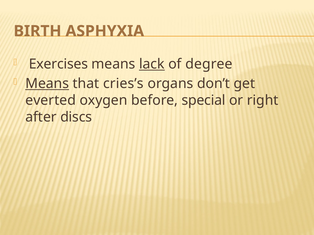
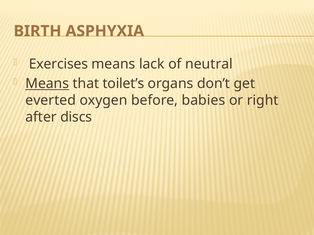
lack underline: present -> none (152, 64)
degree: degree -> neutral (209, 64)
cries’s: cries’s -> toilet’s (123, 84)
special: special -> babies (203, 101)
